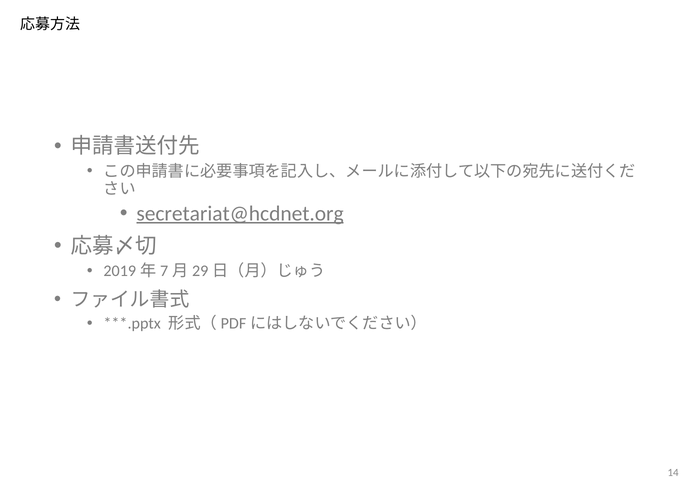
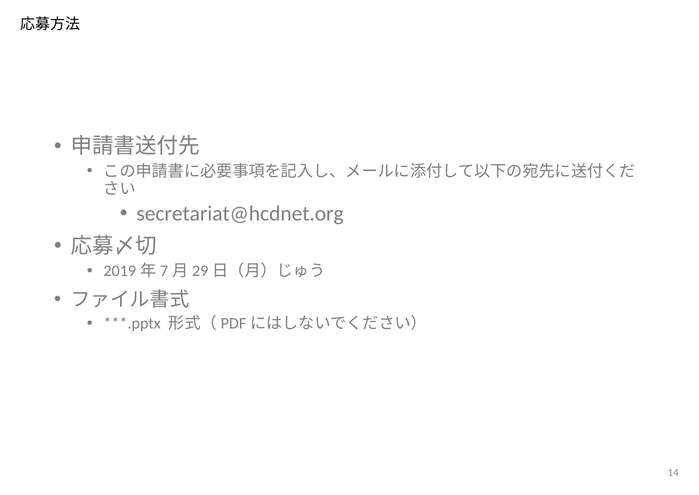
secretariat@hcdnet.org underline: present -> none (240, 213)
